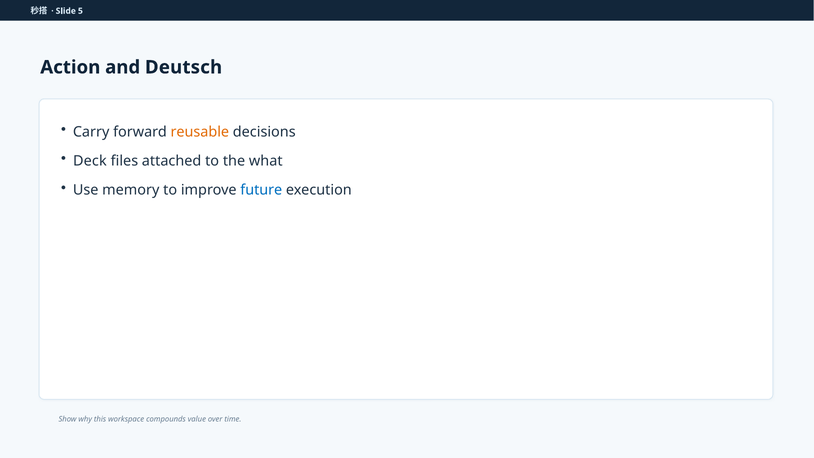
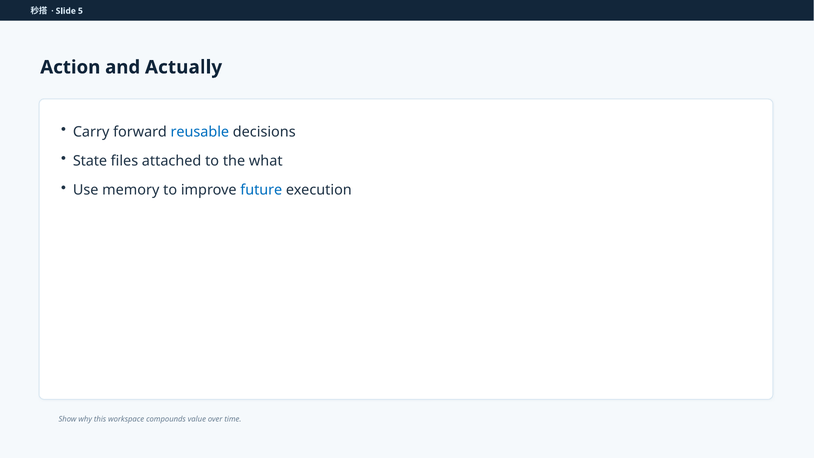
Deutsch: Deutsch -> Actually (184, 67)
reusable colour: orange -> blue (200, 132)
Deck: Deck -> State (90, 161)
